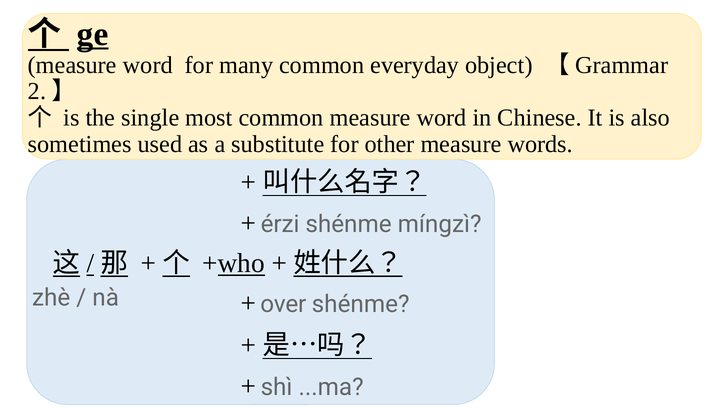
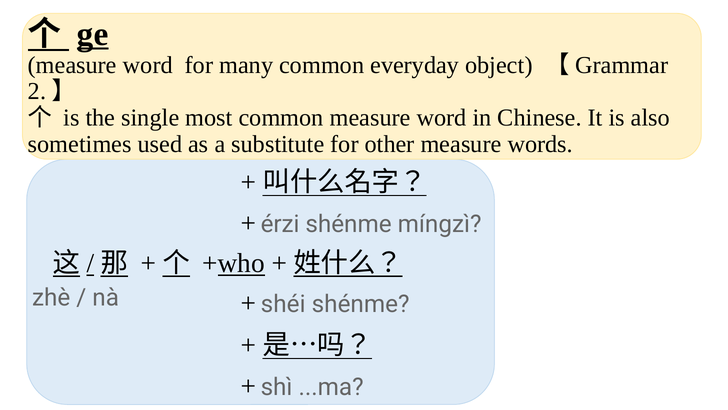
over: over -> shéi (283, 304)
